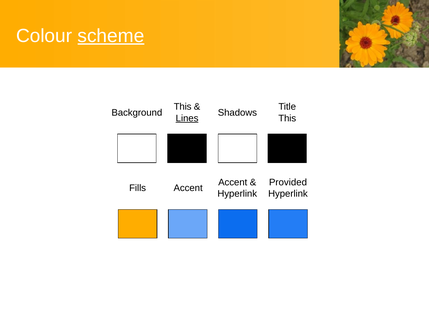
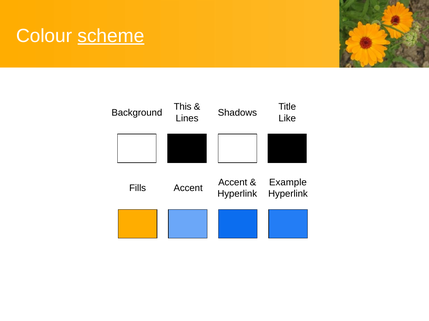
Lines underline: present -> none (187, 119)
This: This -> Like (287, 119)
Provided: Provided -> Example (288, 183)
